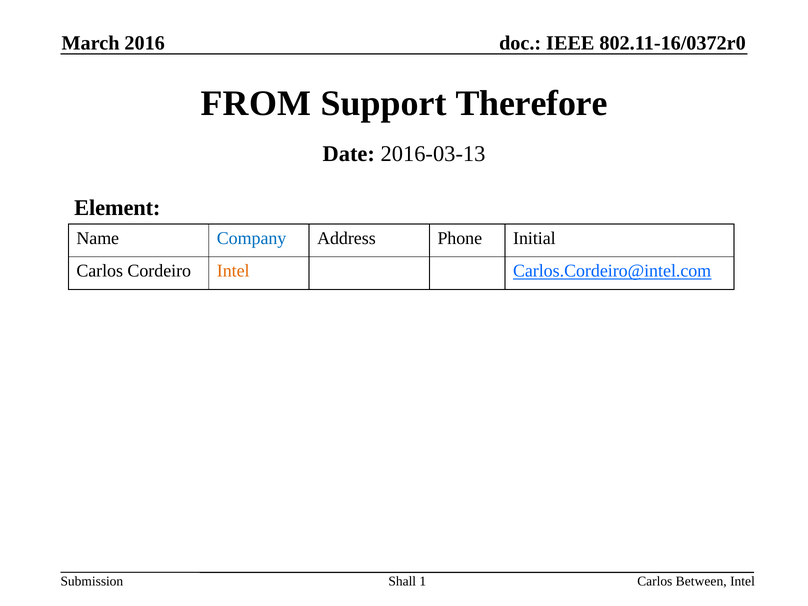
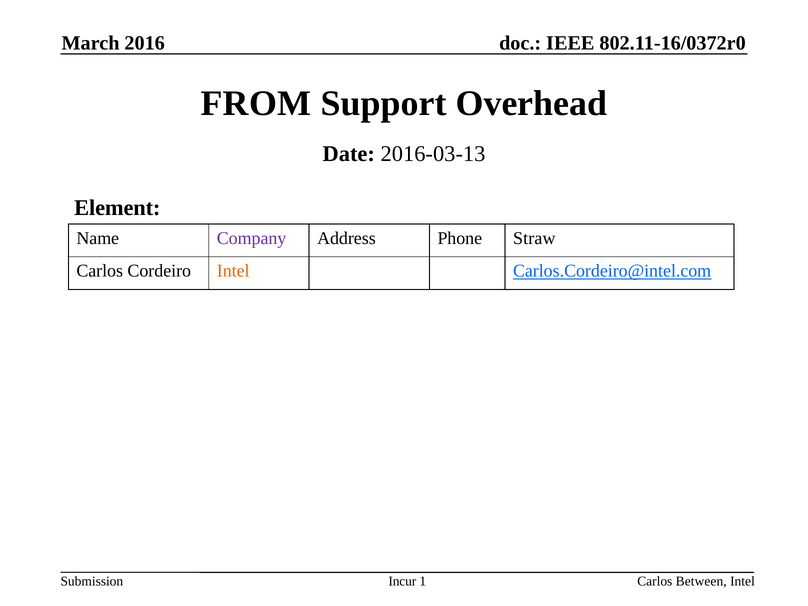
Therefore: Therefore -> Overhead (531, 103)
Company colour: blue -> purple (252, 238)
Initial: Initial -> Straw (534, 238)
Shall: Shall -> Incur (402, 581)
